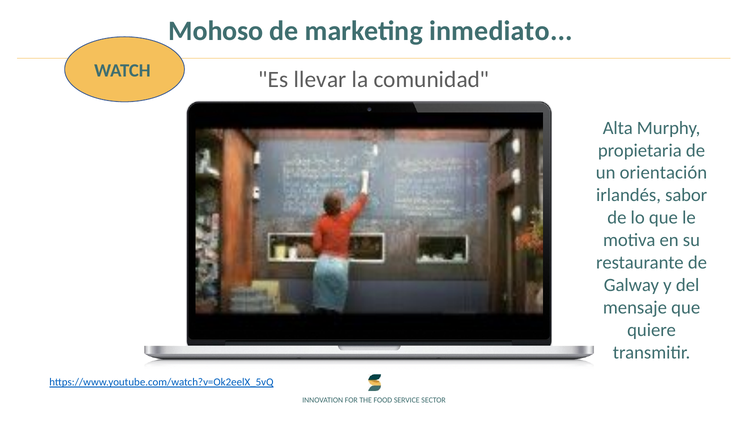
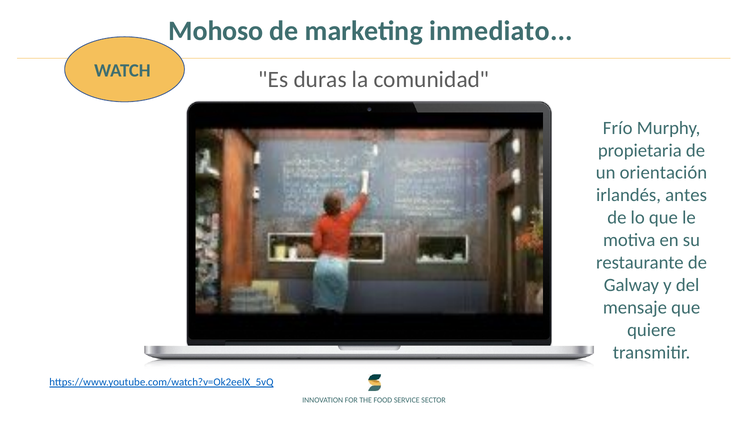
llevar: llevar -> duras (320, 79)
Alta: Alta -> Frío (618, 128)
sabor: sabor -> antes (686, 195)
